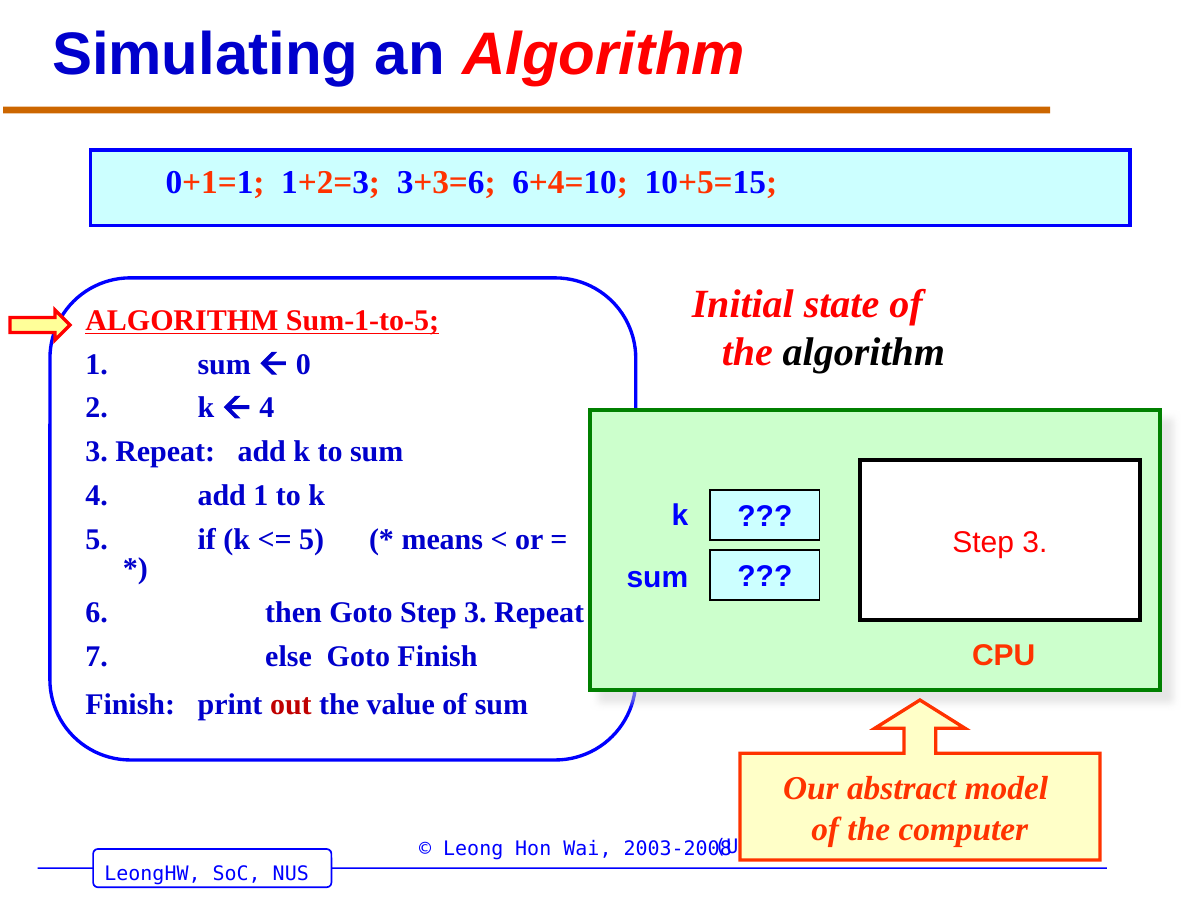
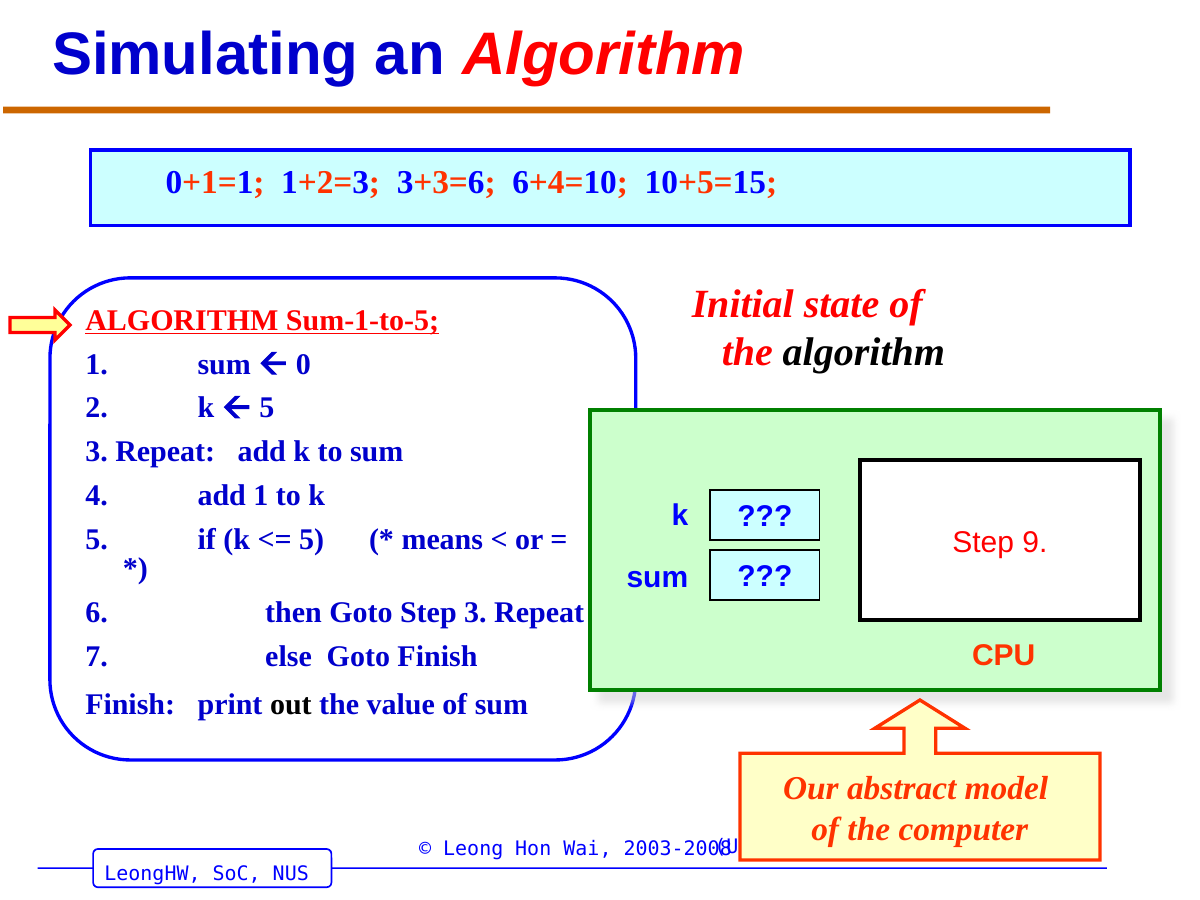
4: 4 -> 5 (267, 408)
3: 3 -> 9 (1035, 542)
out colour: red -> black (291, 704)
